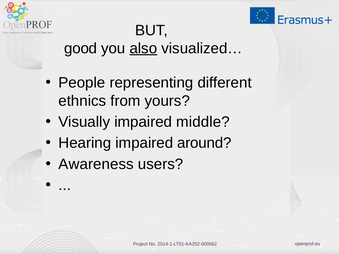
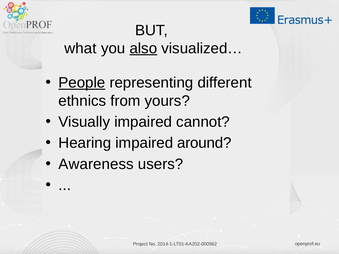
good: good -> what (80, 48)
People underline: none -> present (82, 83)
middle: middle -> cannot (203, 122)
